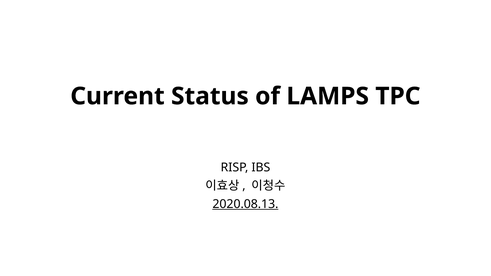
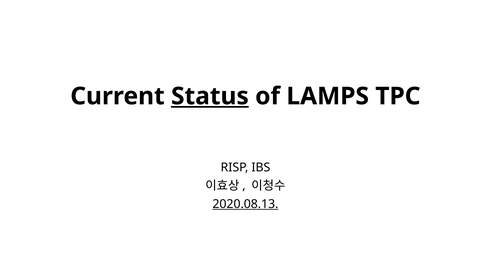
Status underline: none -> present (210, 96)
